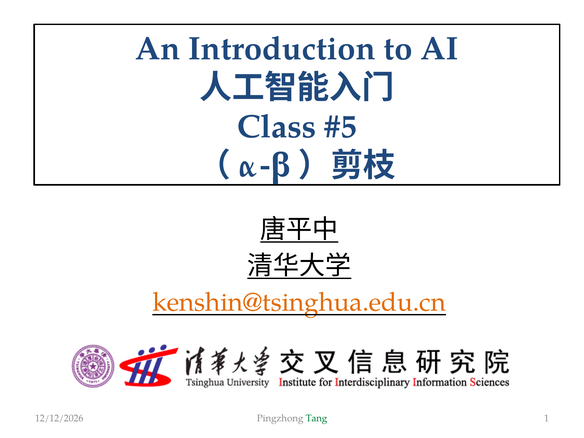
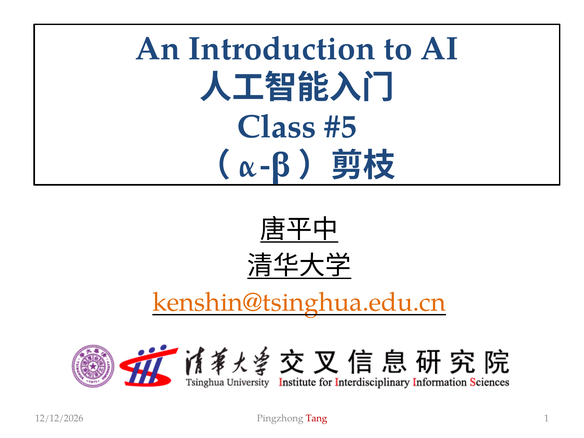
Tang colour: green -> red (317, 418)
